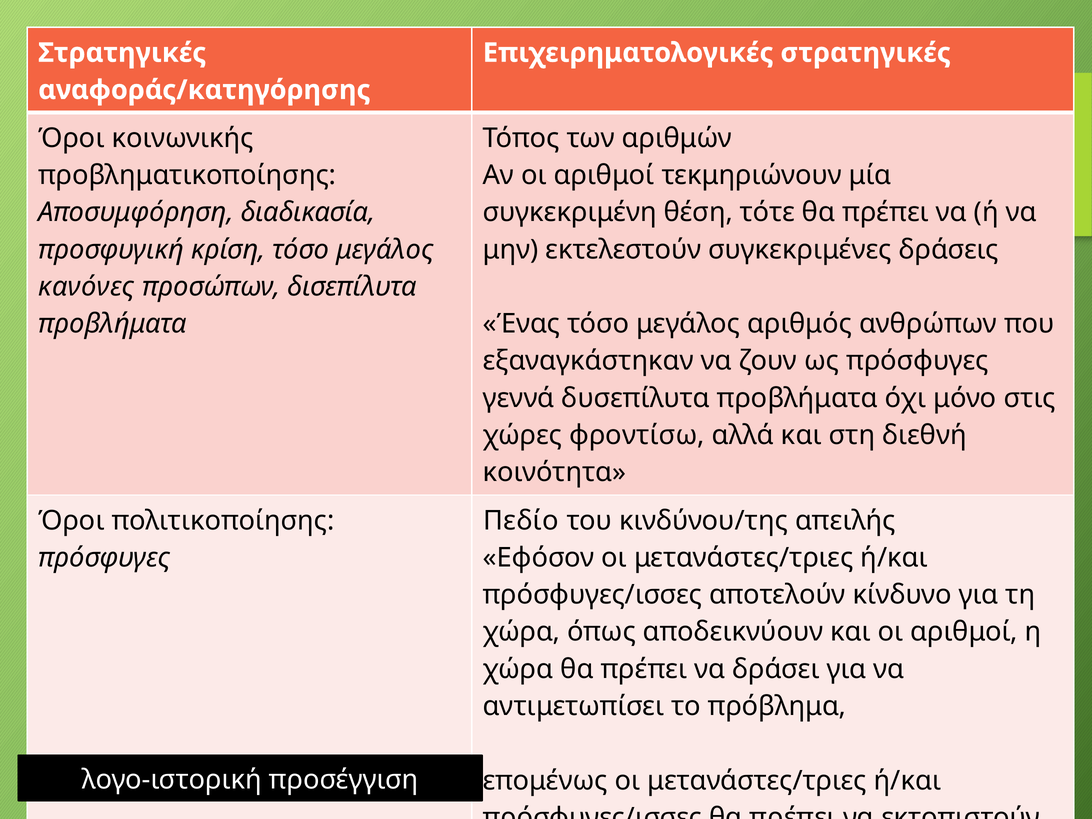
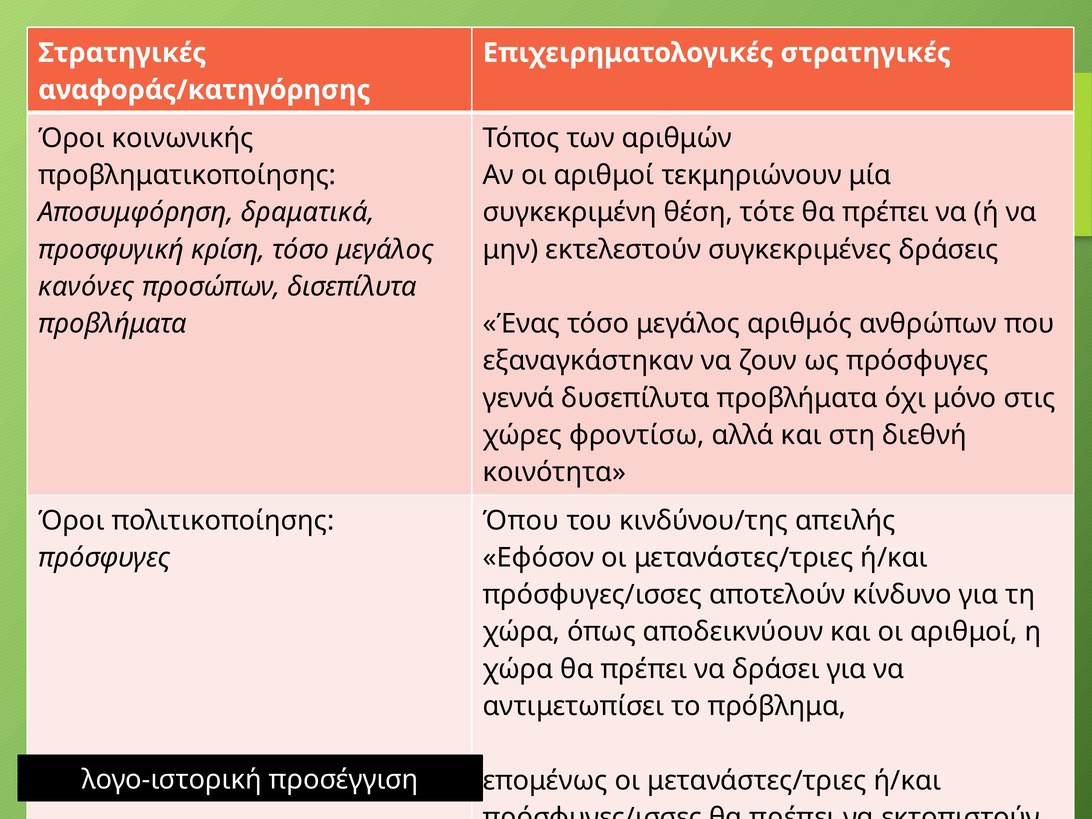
διαδικασία: διαδικασία -> δραματικά (308, 212)
Πεδίο: Πεδίο -> Όπου (521, 521)
